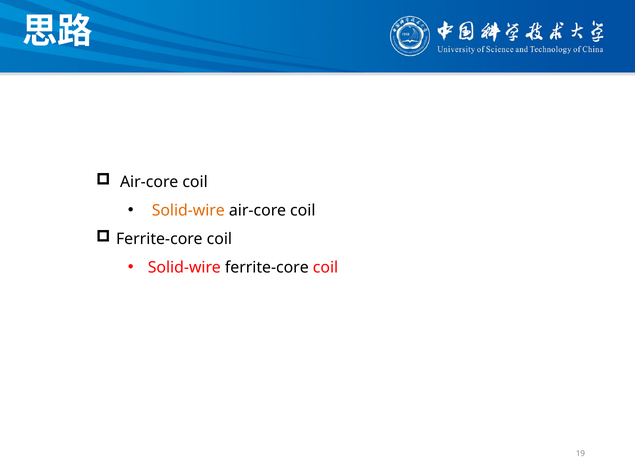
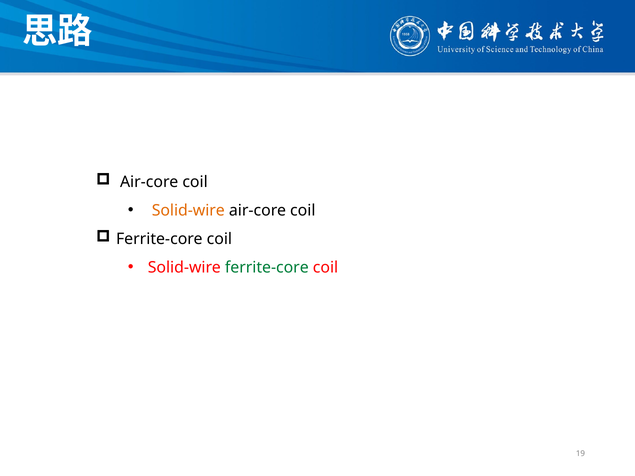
ferrite-core colour: black -> green (267, 268)
